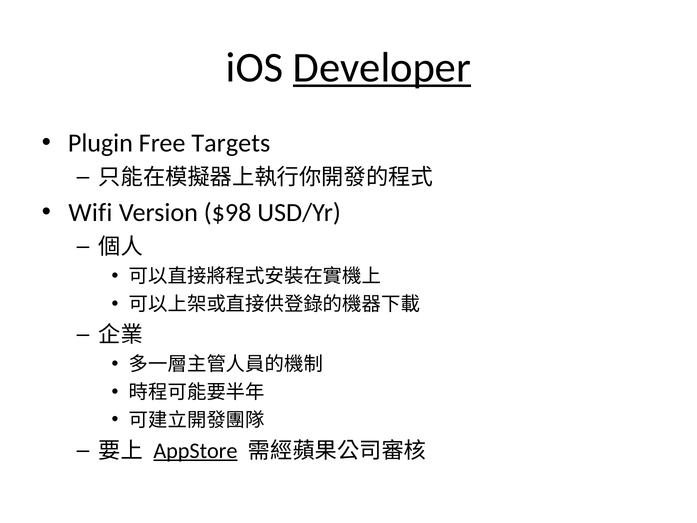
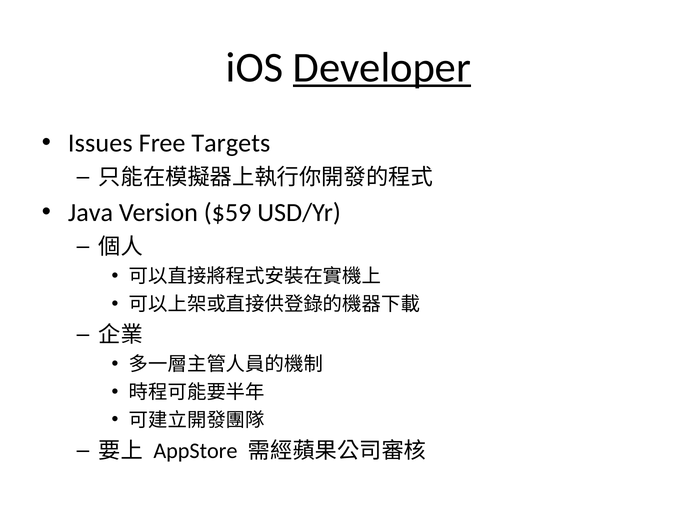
Plugin: Plugin -> Issues (100, 143)
Wifi: Wifi -> Java (91, 213)
$98: $98 -> $59 (228, 213)
AppStore underline: present -> none (195, 451)
